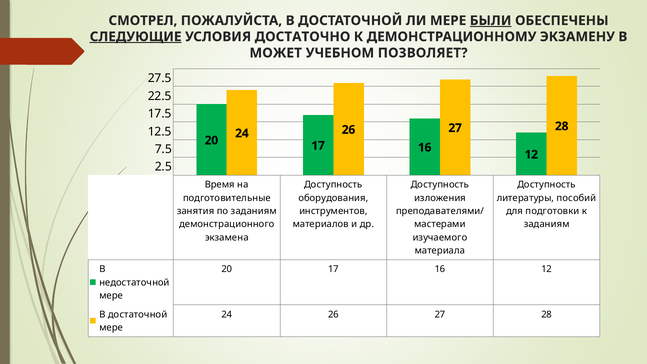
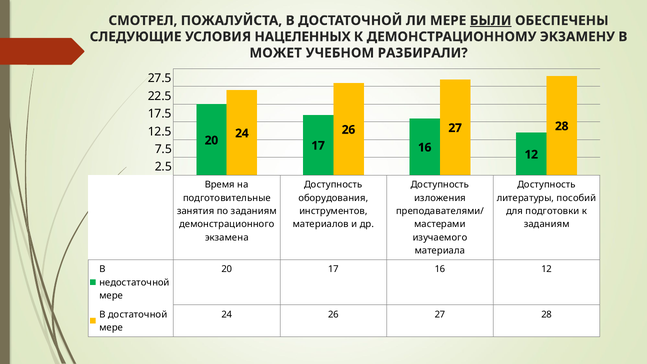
СЛЕДУЮЩИЕ underline: present -> none (136, 37)
ДОСТАТОЧНО: ДОСТАТОЧНО -> НАЦЕЛЕННЫХ (303, 37)
ПОЗВОЛЯЕТ: ПОЗВОЛЯЕТ -> РАЗБИРАЛИ (423, 53)
